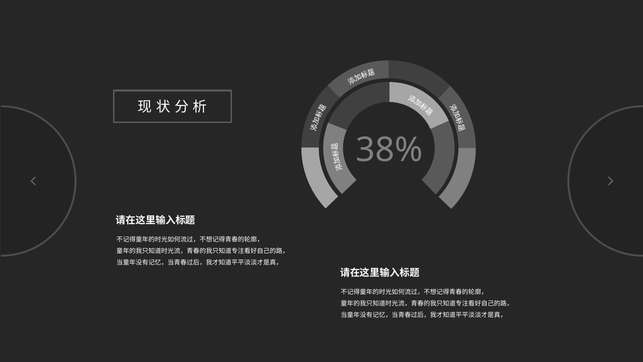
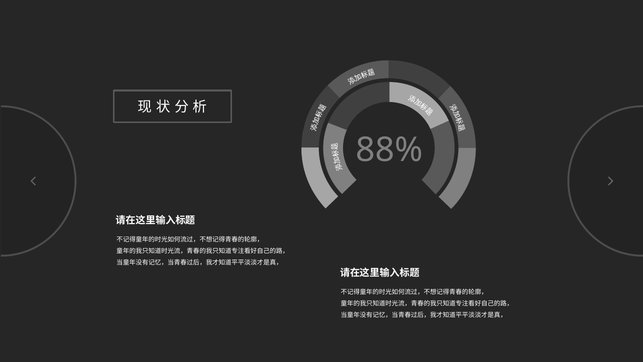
38%: 38% -> 88% (389, 150)
